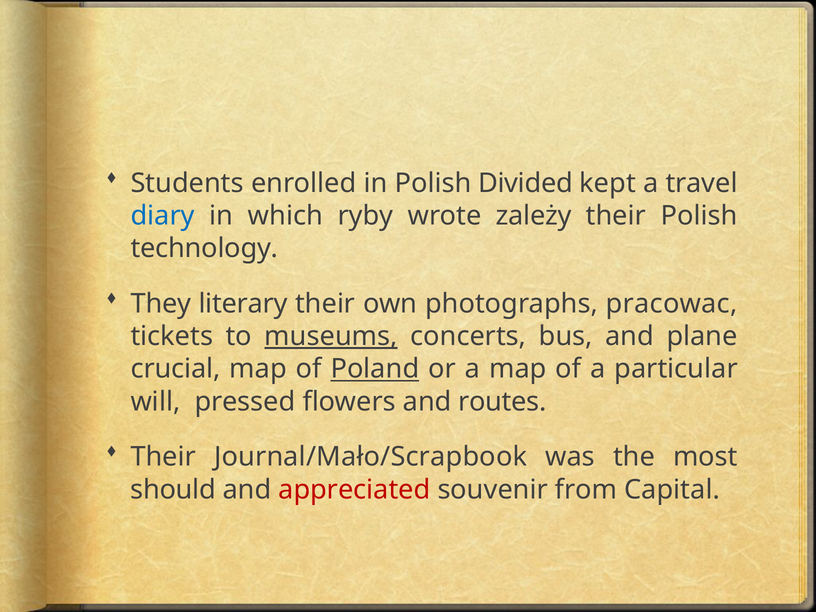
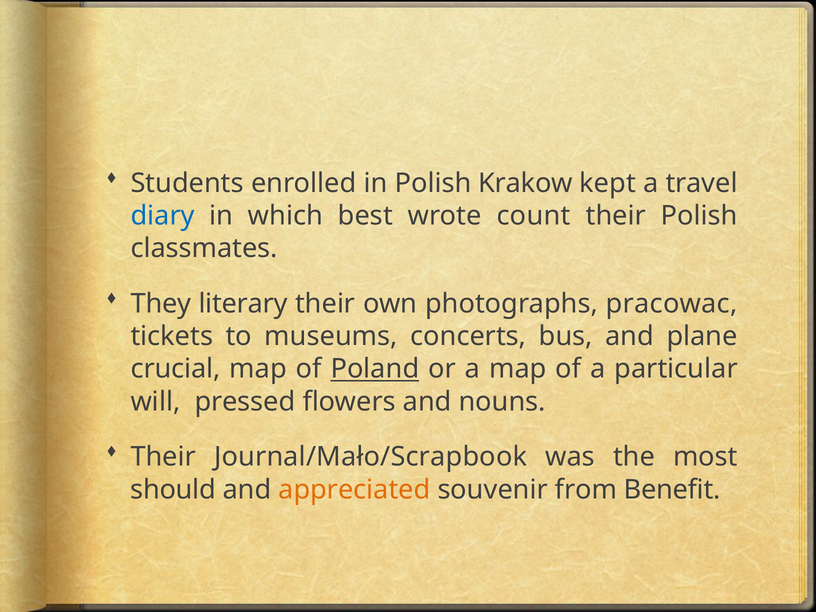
Divided: Divided -> Krakow (526, 183)
ryby: ryby -> best (365, 216)
zależy: zależy -> count (534, 216)
technology: technology -> classmates (204, 248)
museums underline: present -> none (331, 336)
routes: routes -> nouns (502, 402)
appreciated colour: red -> orange (354, 490)
Capital: Capital -> Benefit (672, 490)
